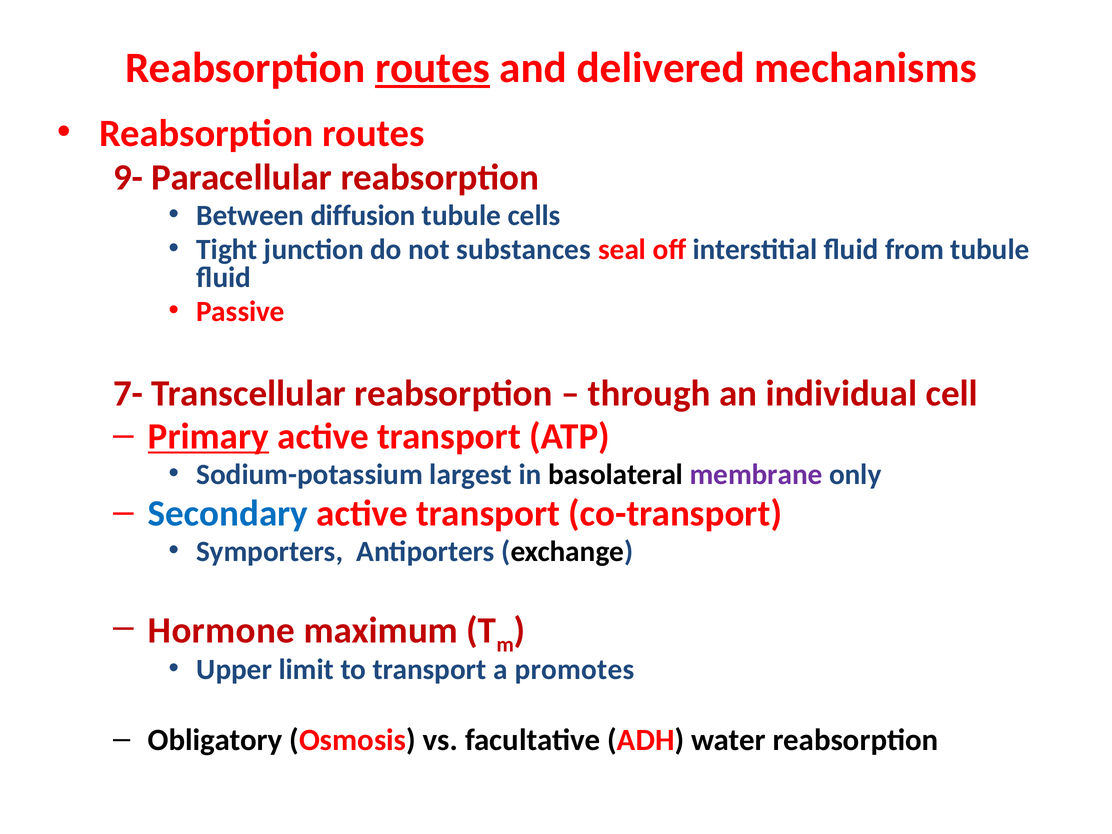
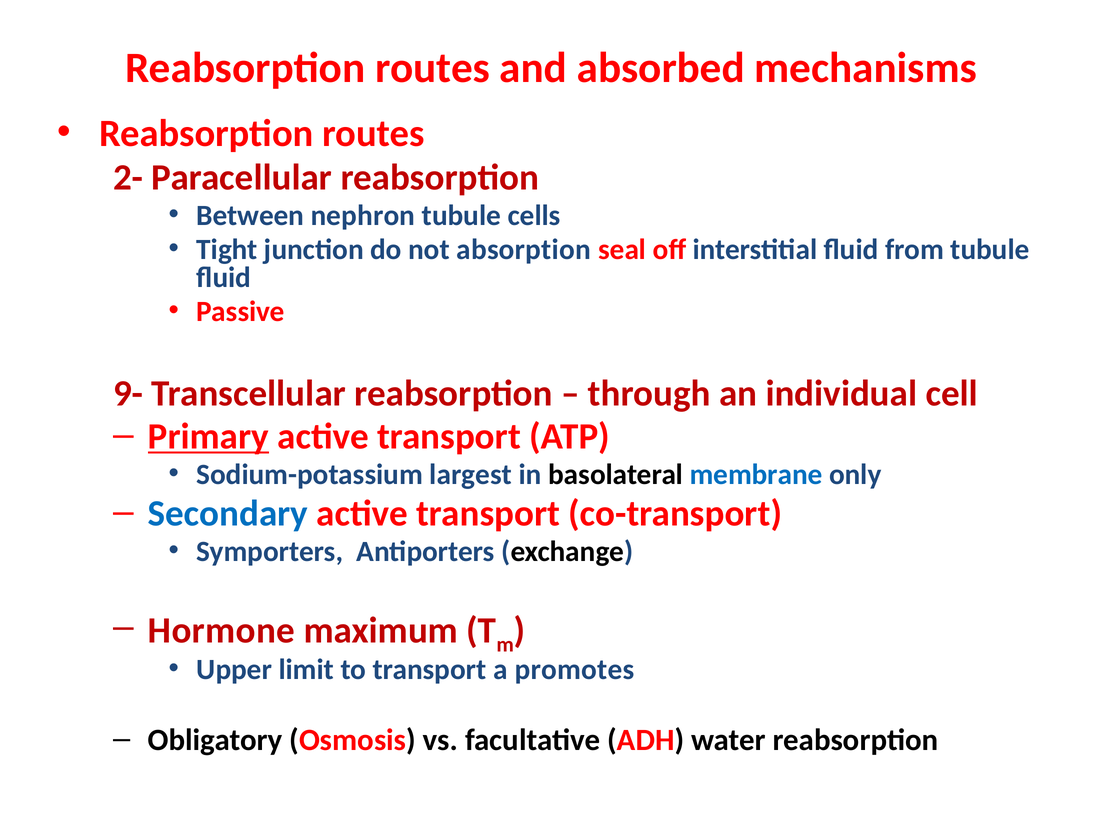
routes underline: present -> none (433, 68)
delivered: delivered -> absorbed (661, 68)
9-: 9- -> 2- (128, 177)
diffusion: diffusion -> nephron (363, 216)
substances: substances -> absorption (524, 250)
7-: 7- -> 9- (128, 394)
membrane colour: purple -> blue (756, 475)
